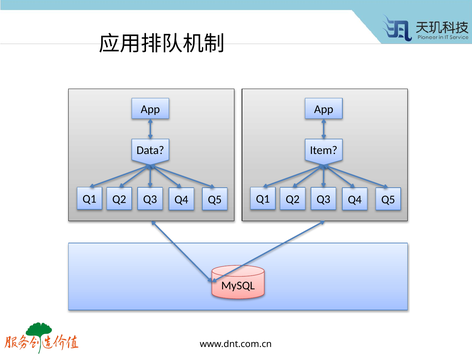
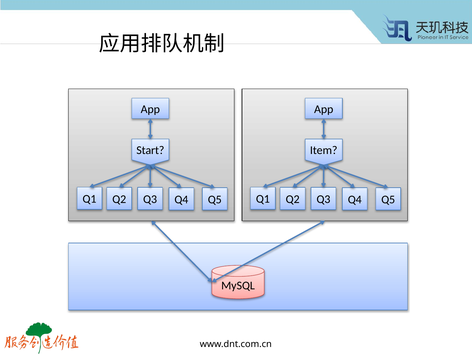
Data: Data -> Start (150, 150)
